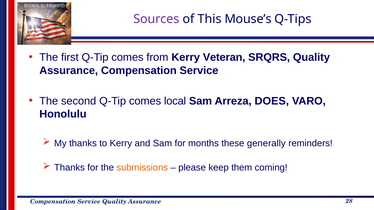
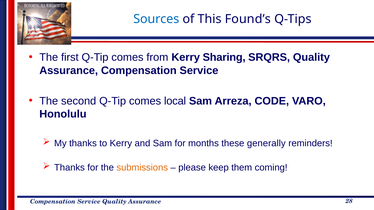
Sources colour: purple -> blue (156, 19)
Mouse’s: Mouse’s -> Found’s (248, 19)
Veteran: Veteran -> Sharing (224, 57)
DOES: DOES -> CODE (272, 101)
